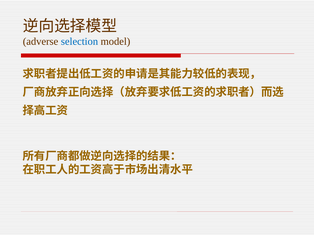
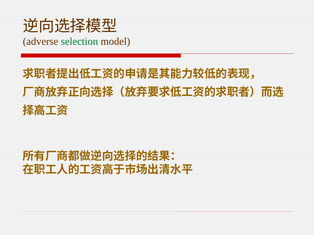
selection colour: blue -> green (79, 41)
